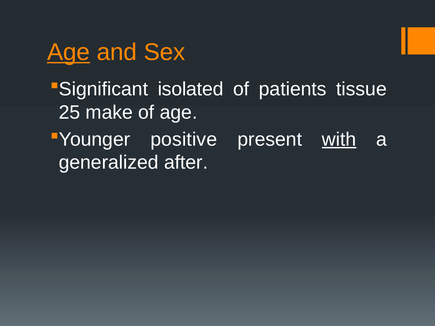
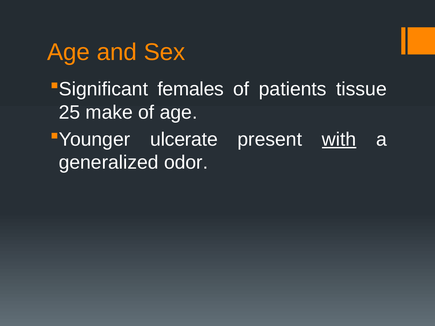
Age underline: present -> none (69, 52)
isolated: isolated -> females (191, 89)
positive: positive -> ulcerate (184, 140)
after: after -> odor (186, 163)
